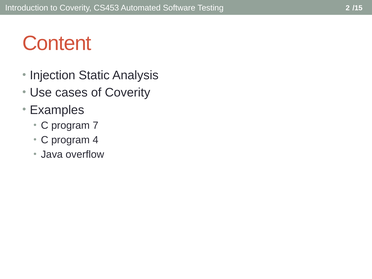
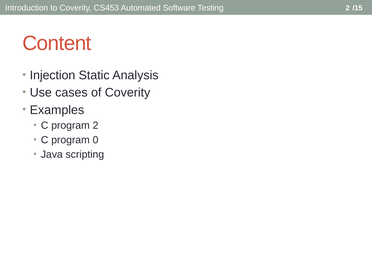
program 7: 7 -> 2 (96, 126)
4: 4 -> 0 (96, 140)
overflow: overflow -> scripting (85, 154)
